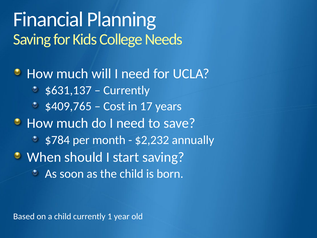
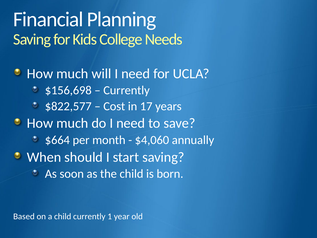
$631,137: $631,137 -> $156,698 (68, 90)
$409,765: $409,765 -> $822,577 (68, 106)
$784: $784 -> $664 (57, 140)
$2,232: $2,232 -> $4,060 (152, 140)
